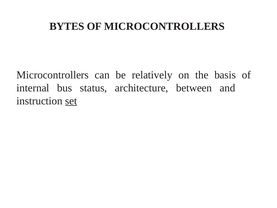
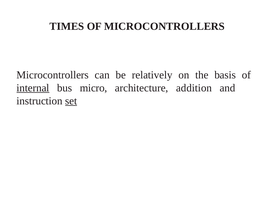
BYTES: BYTES -> TIMES (67, 26)
internal underline: none -> present (33, 88)
status: status -> micro (94, 88)
between: between -> addition (194, 88)
